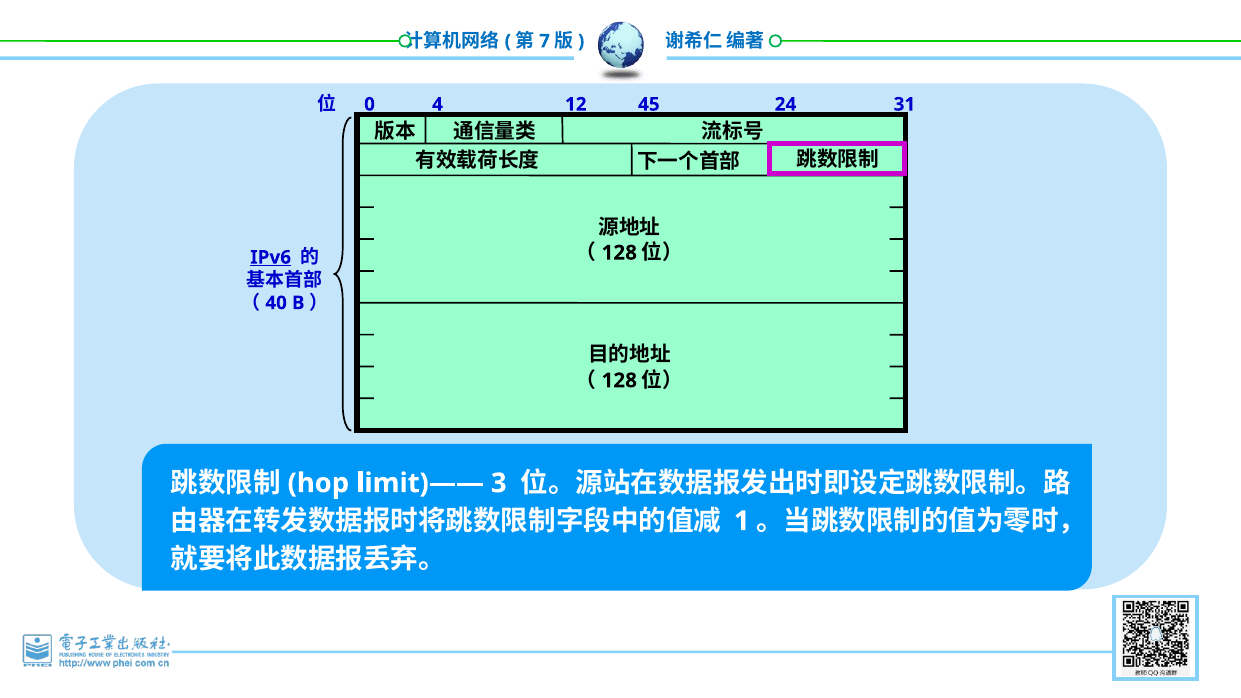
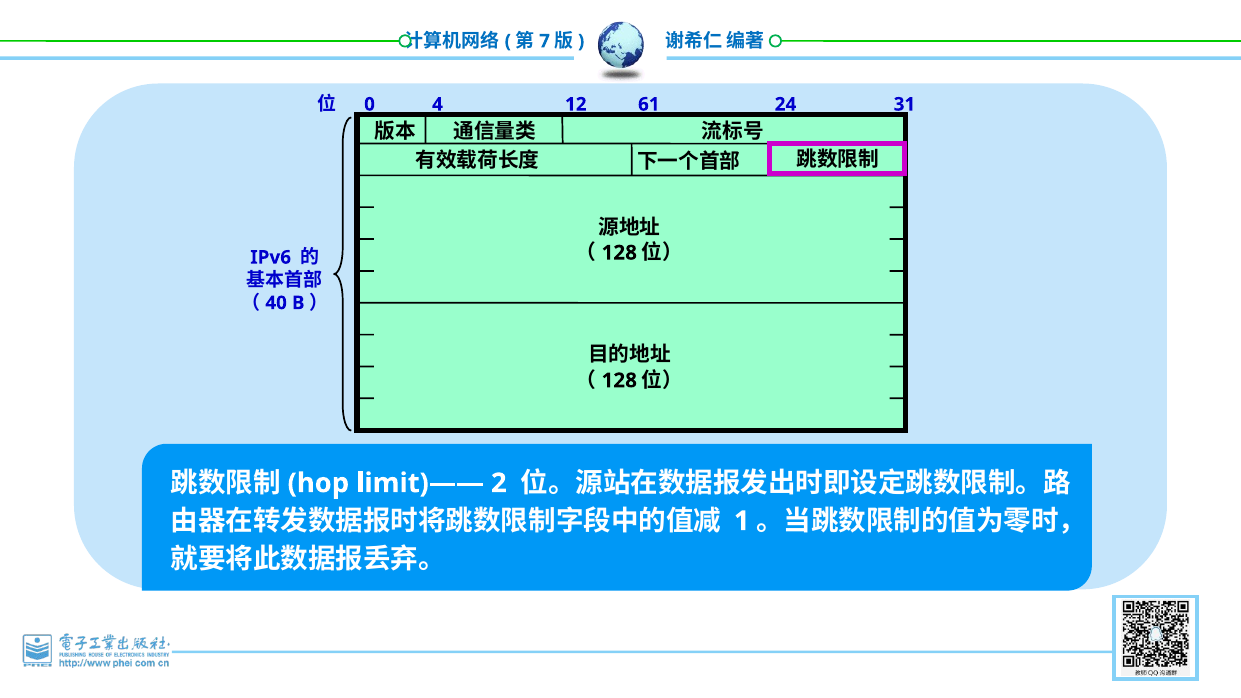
45: 45 -> 61 (649, 104)
IPv6 underline: present -> none (271, 257)
3: 3 -> 2 (499, 483)
